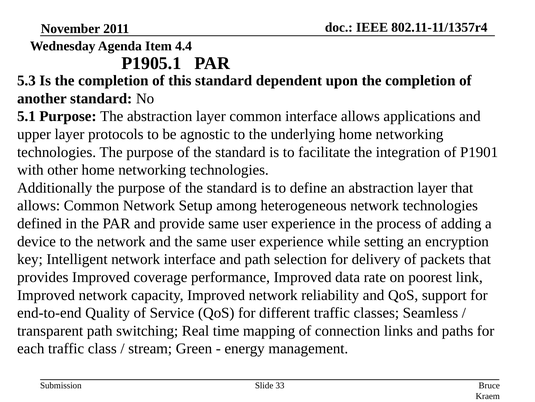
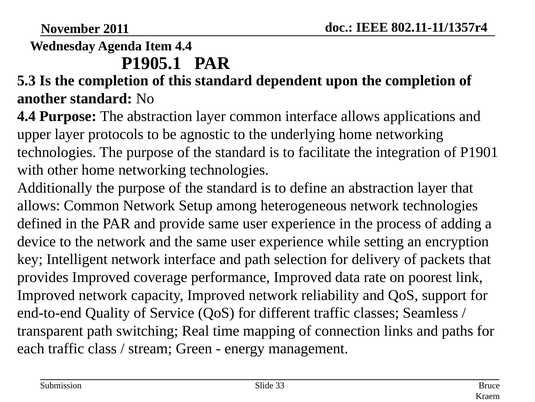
5.1: 5.1 -> 4.4 (26, 116)
